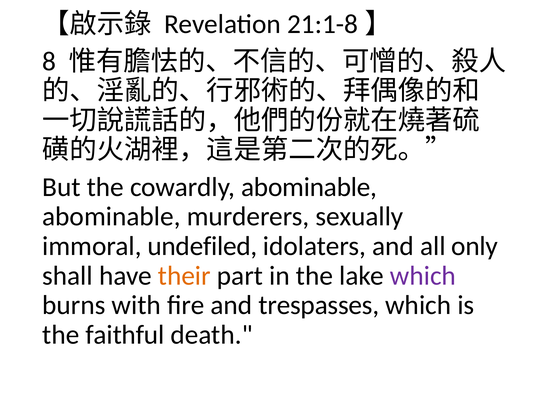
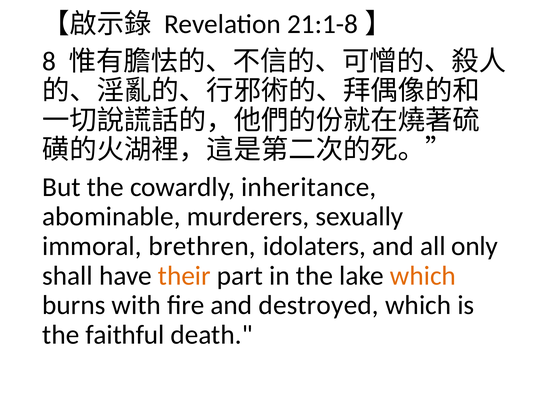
cowardly abominable: abominable -> inheritance (309, 187)
undefiled: undefiled -> brethren (202, 246)
which colour: purple -> orange (423, 276)
trespasses: trespasses -> destroyed (319, 305)
